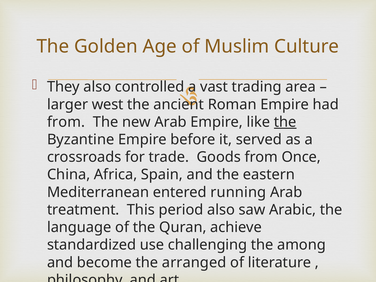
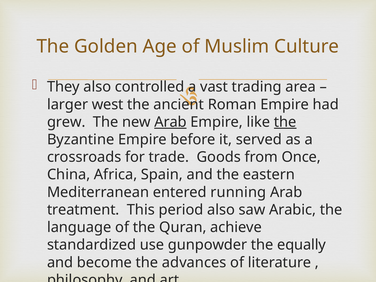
from: from -> grew (66, 122)
Arab underline: none -> present (170, 122)
challenging: challenging -> gunpowder (208, 245)
among: among -> equally (301, 245)
arranged: arranged -> advances (194, 262)
